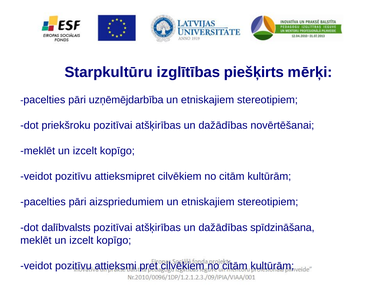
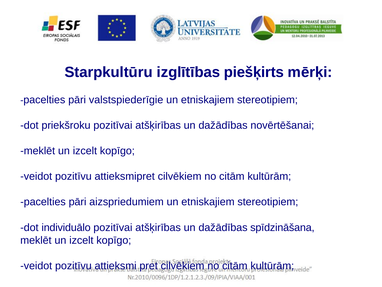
uzņēmējdarbība: uzņēmējdarbība -> valstspiederīgie (126, 100)
dalībvalsts: dalībvalsts -> individuālo (66, 227)
